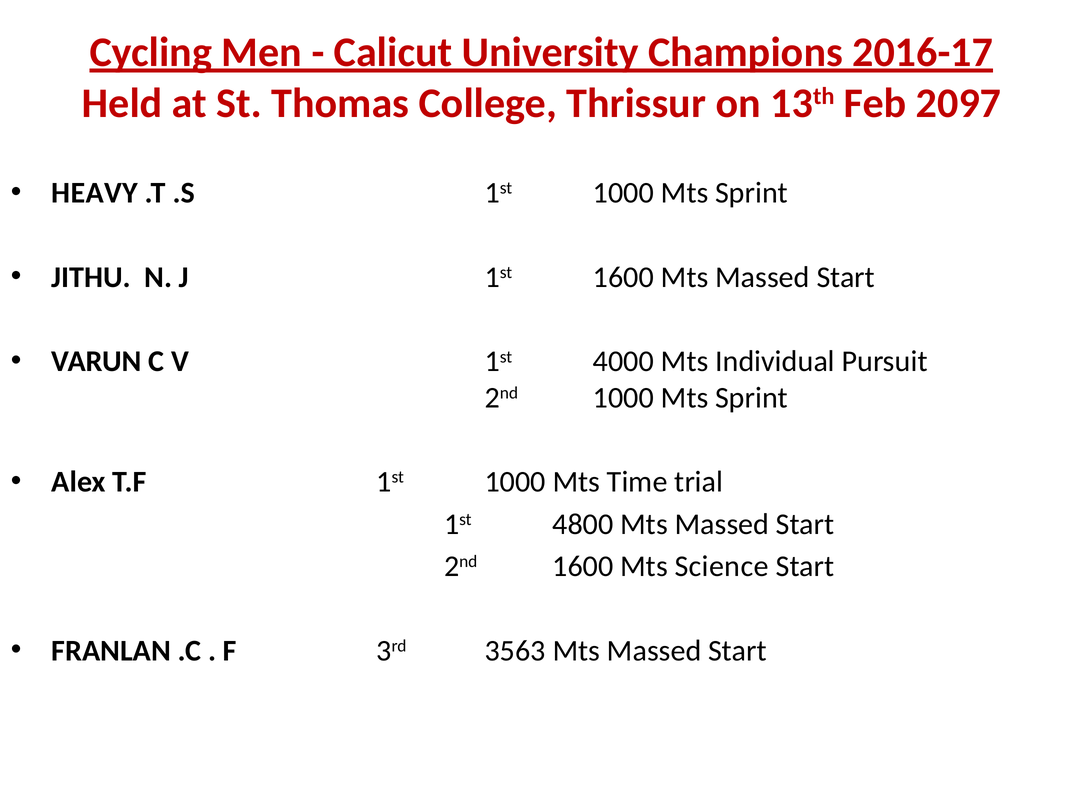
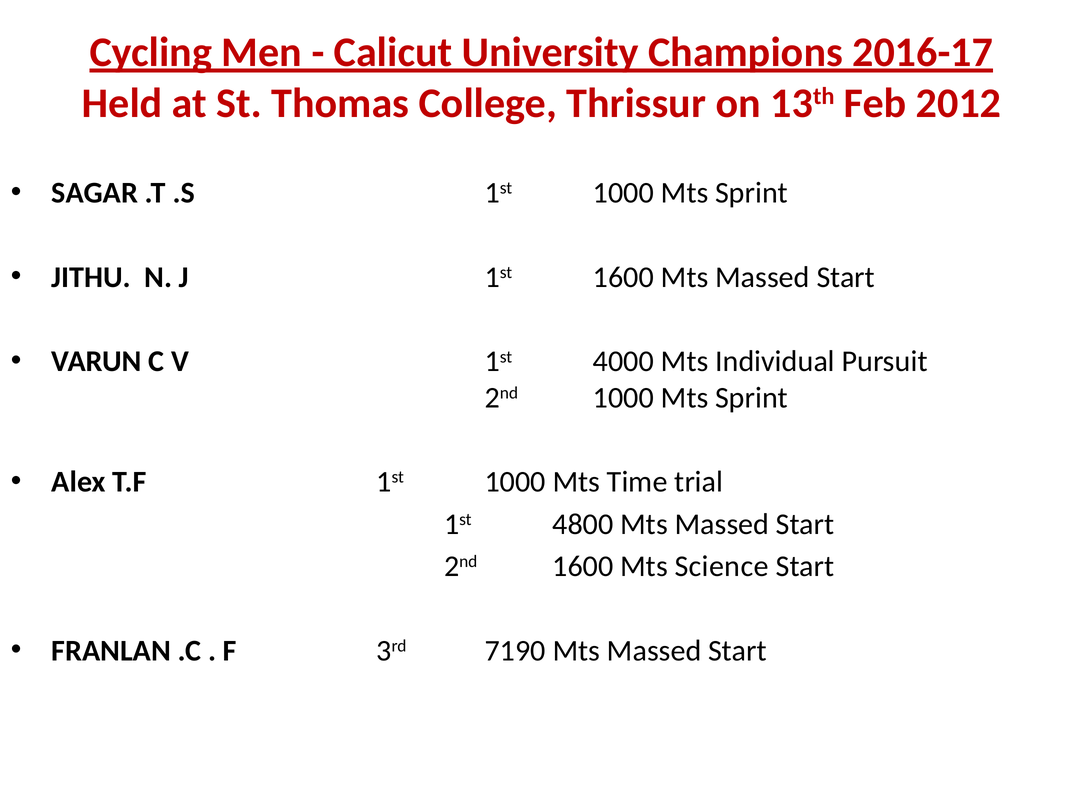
2097: 2097 -> 2012 (959, 103)
HEAVY: HEAVY -> SAGAR (95, 193)
3563: 3563 -> 7190 (515, 651)
